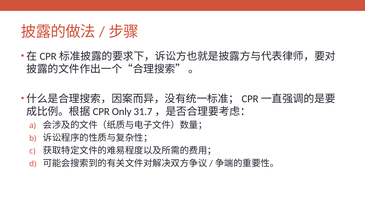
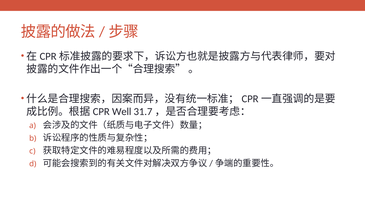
Only: Only -> Well (122, 112)
